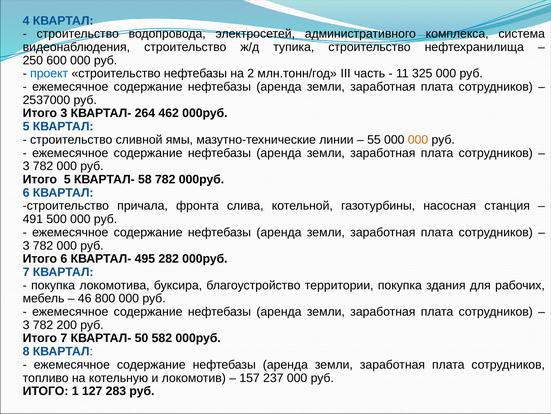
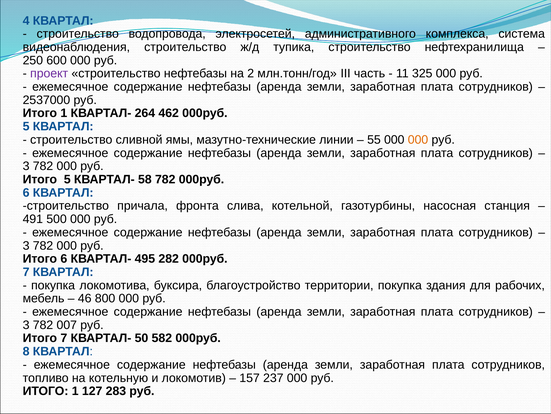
проект colour: blue -> purple (49, 73)
3: 3 -> 1 (64, 113)
200: 200 -> 007 (67, 324)
